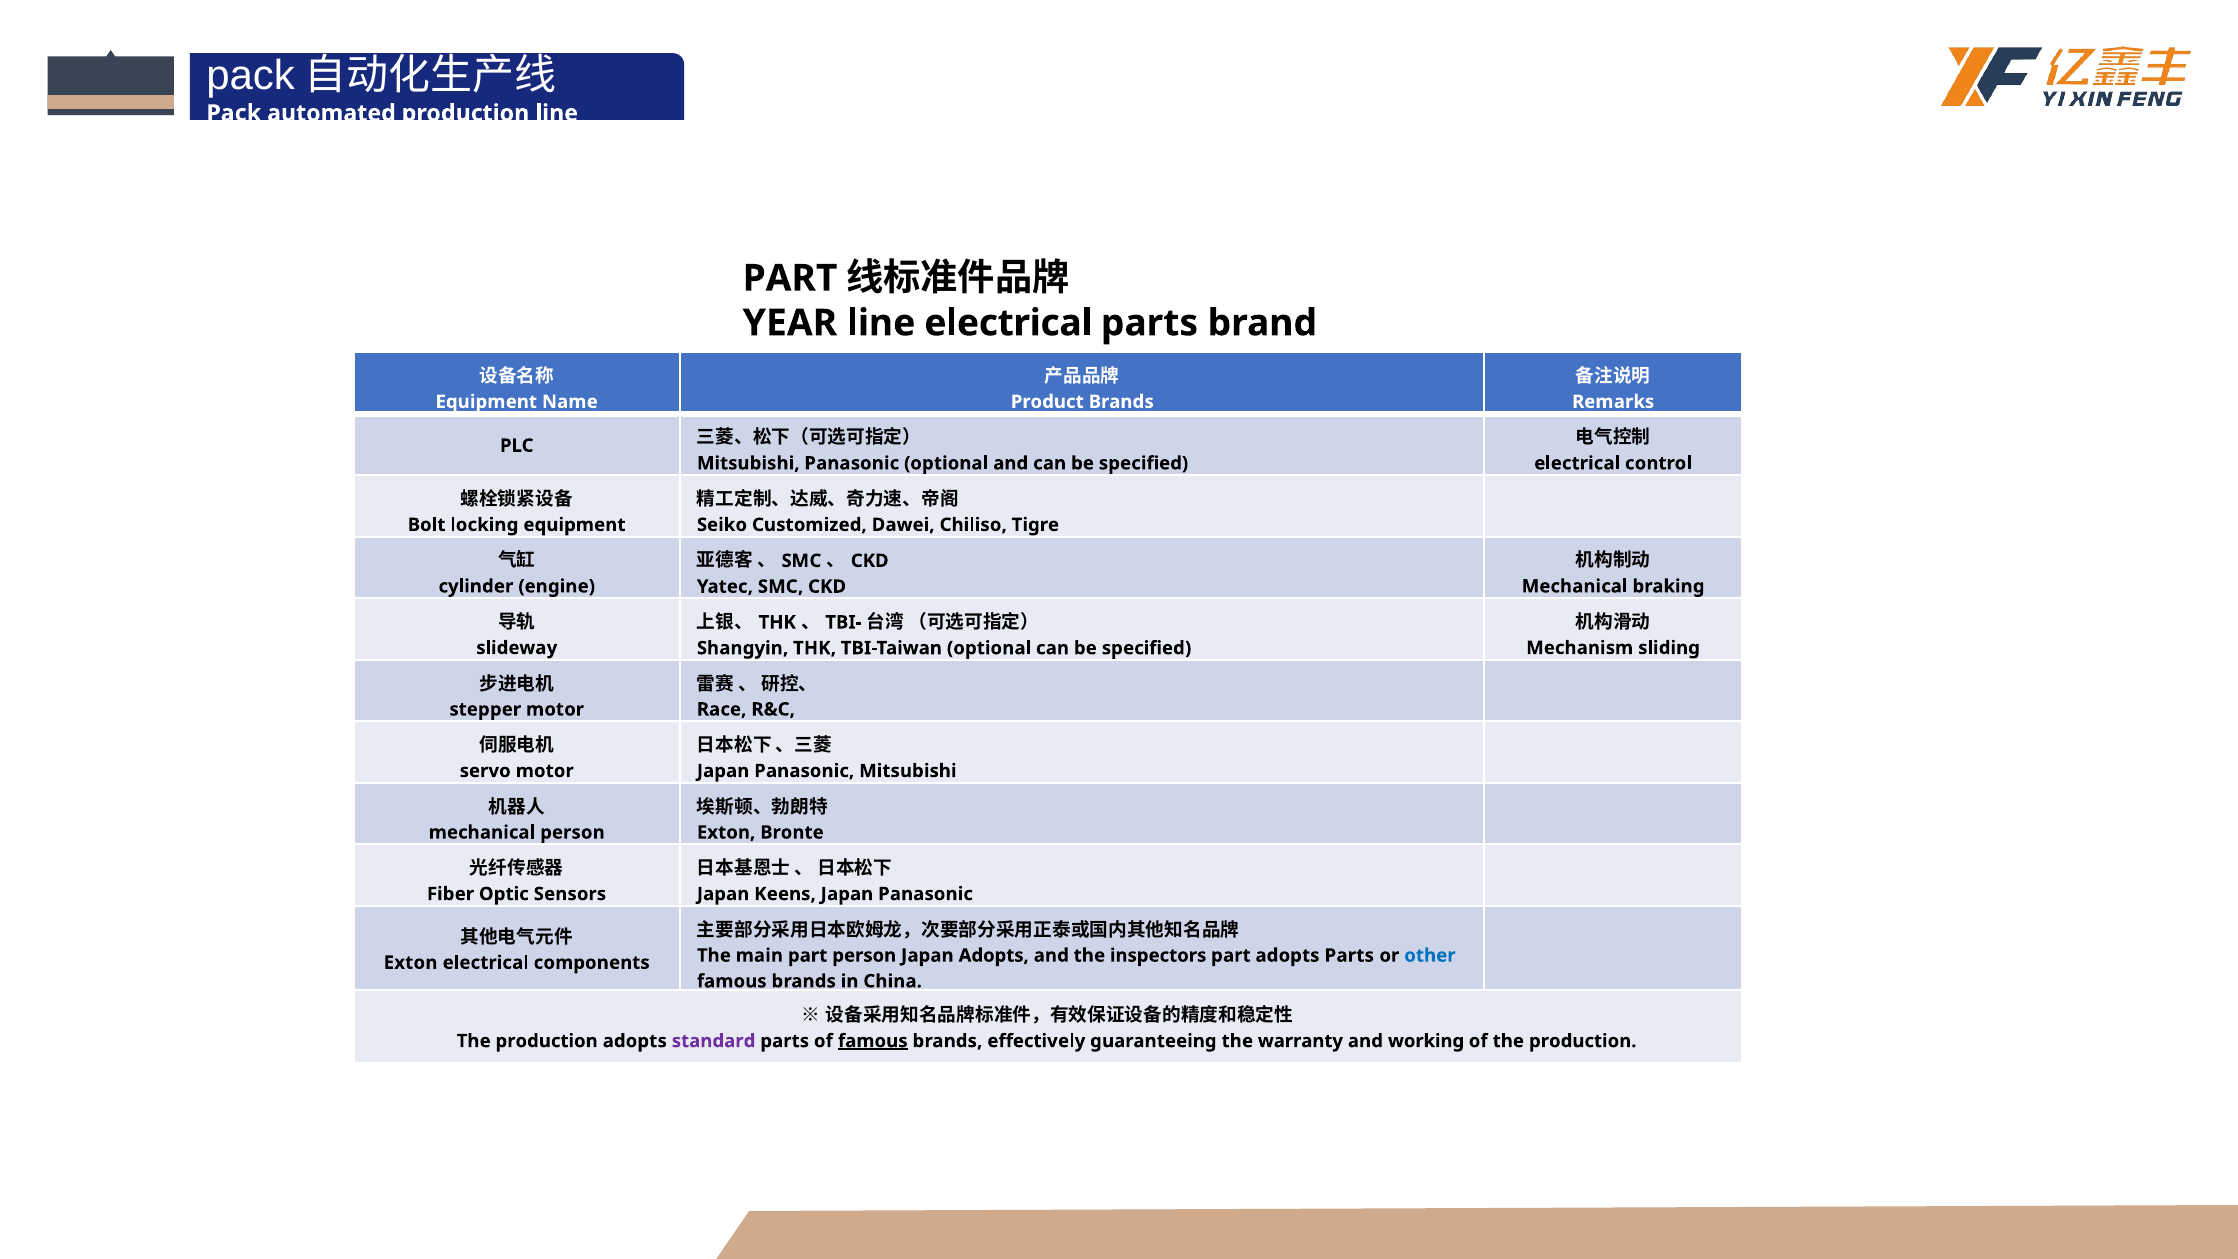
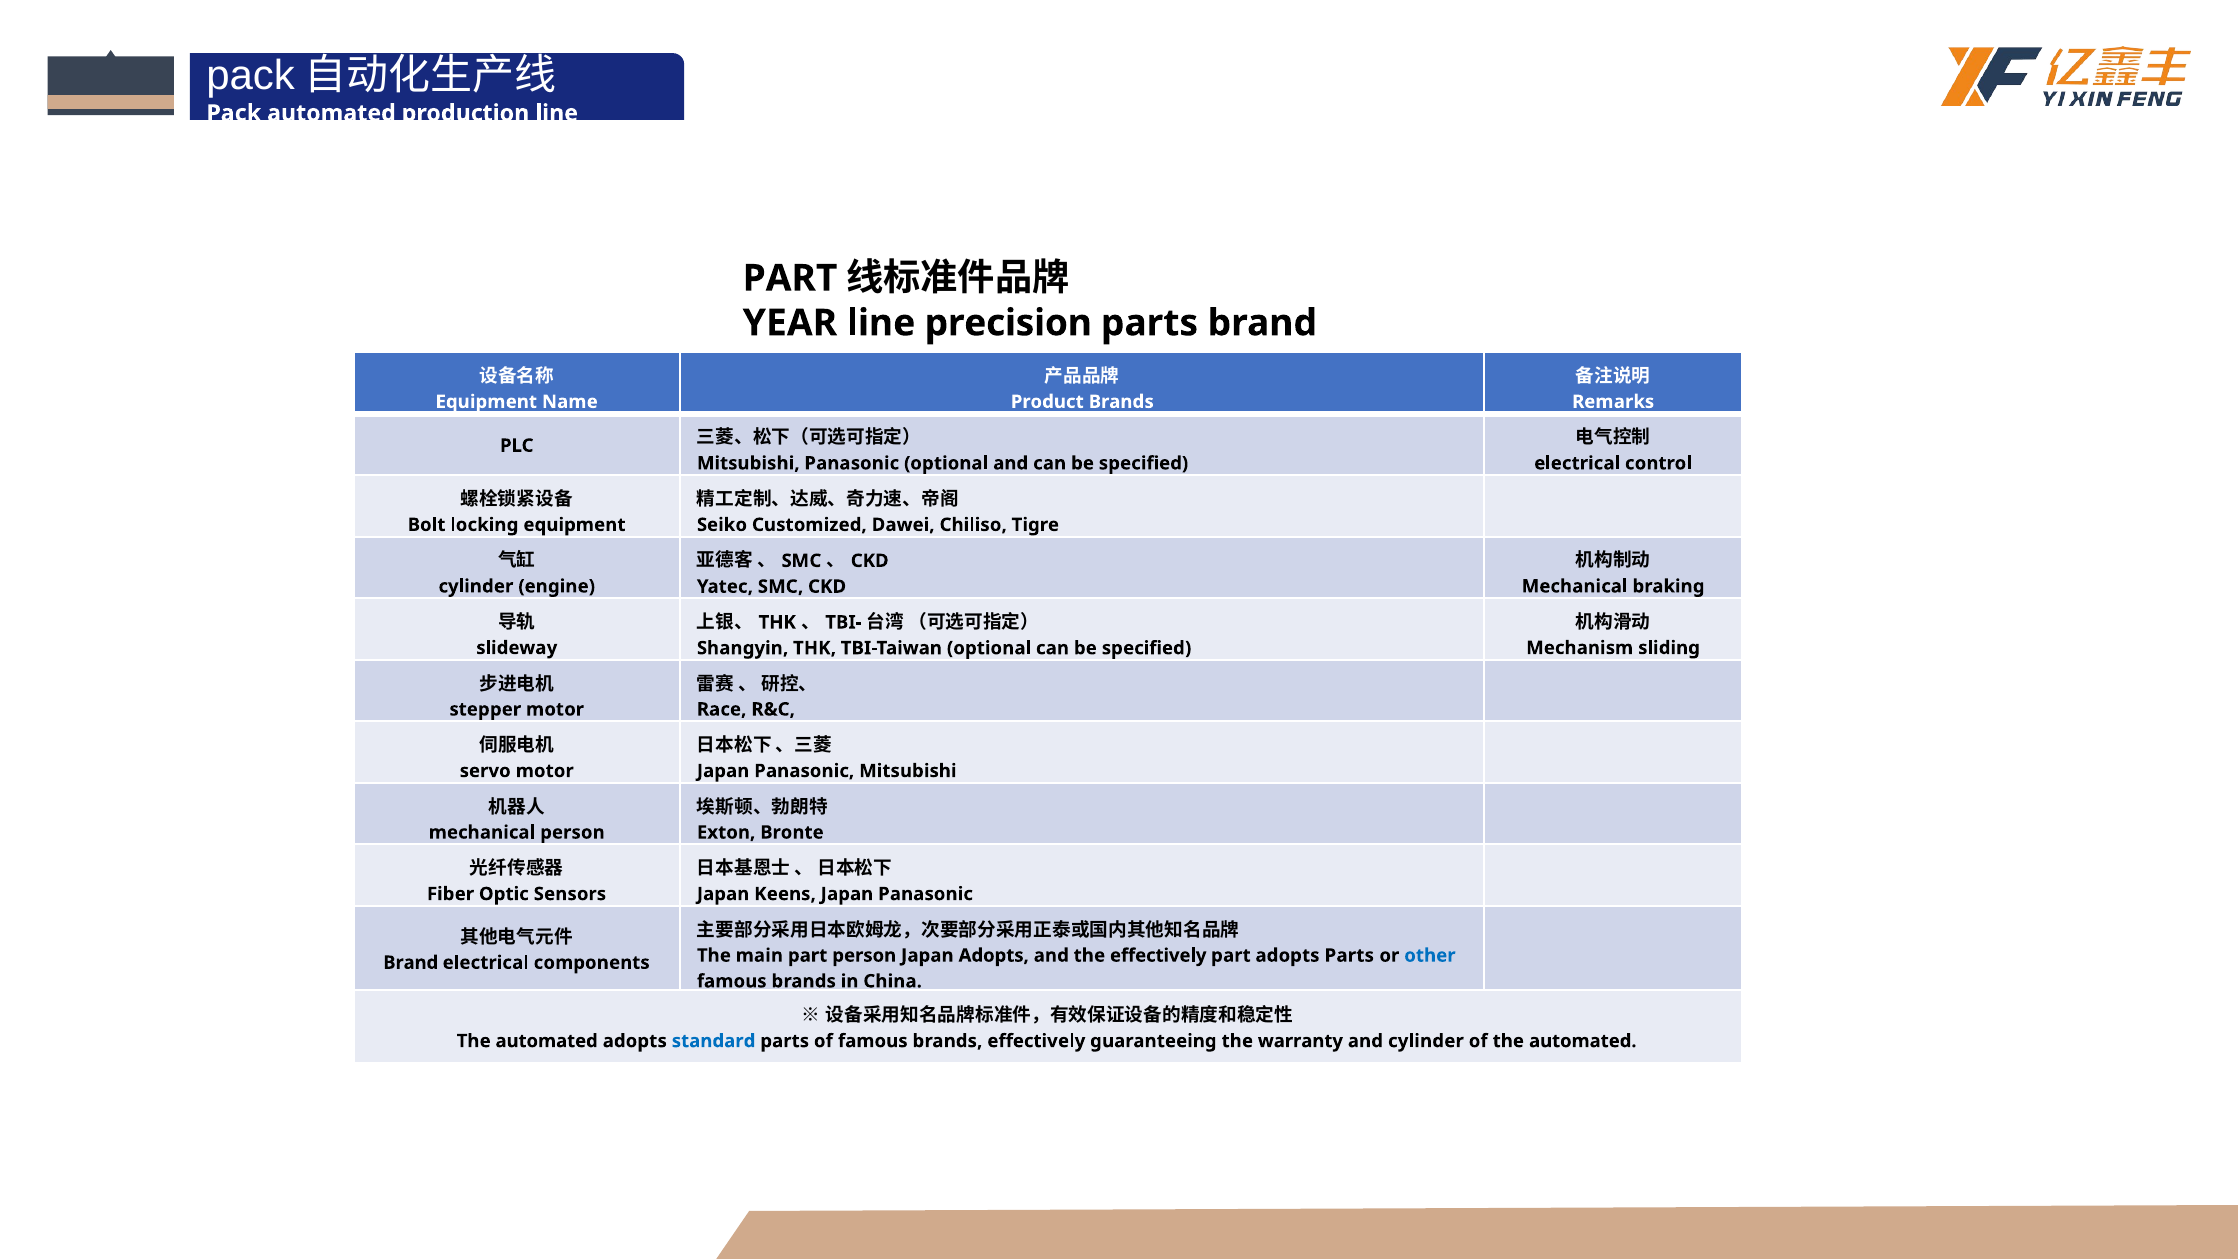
line electrical: electrical -> precision (1008, 323)
the inspectors: inspectors -> effectively (1158, 955)
Exton: Exton -> Brand (411, 963)
production: production -> automated (547, 1041)
standard colour: purple -> blue (714, 1041)
famous underline: present -> none (873, 1041)
and working: working -> cylinder (1426, 1041)
of the production: production -> automated (1583, 1041)
